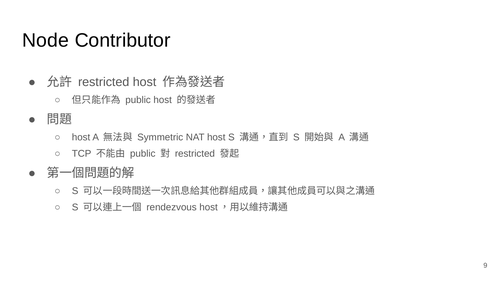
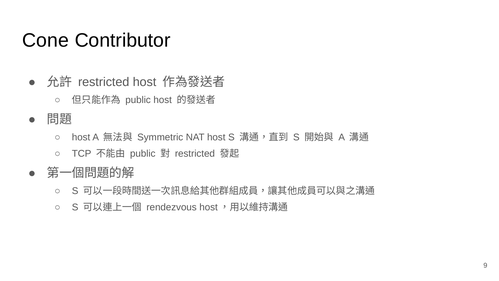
Node: Node -> Cone (46, 40)
